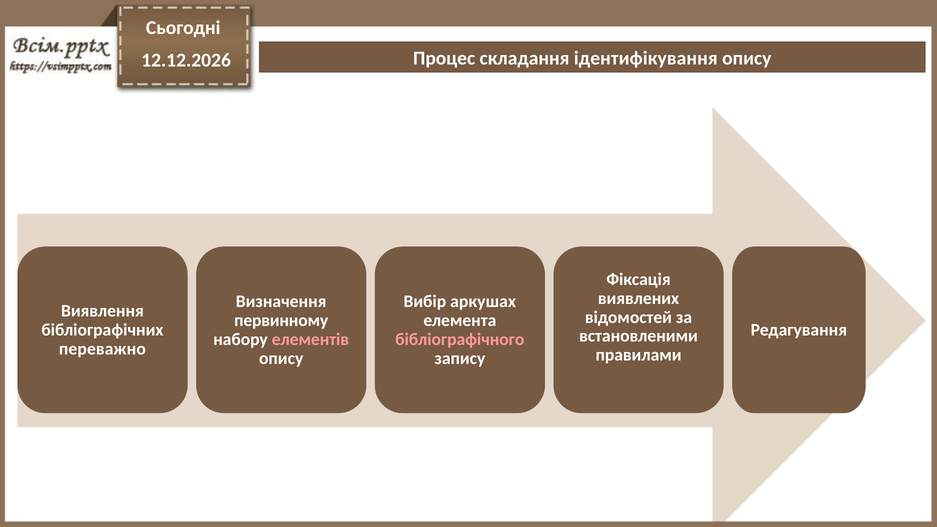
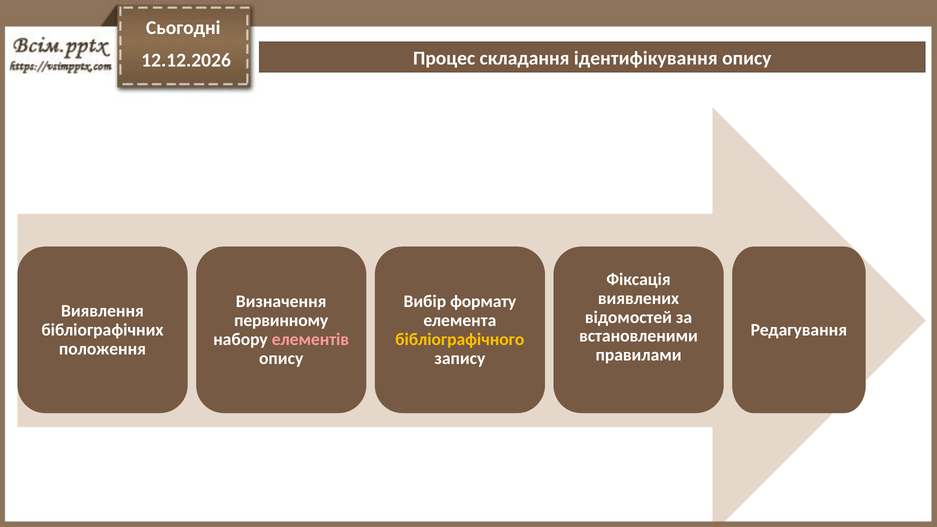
аркушах: аркушах -> формату (483, 301)
бібліографічного colour: pink -> yellow (460, 339)
переважно: переважно -> положення (102, 349)
